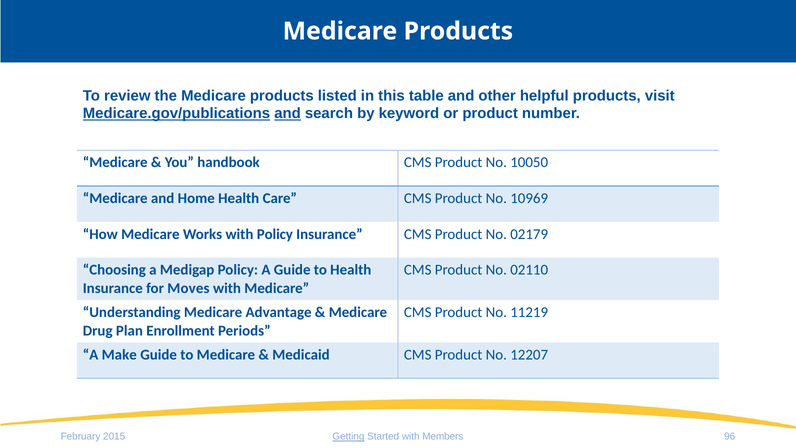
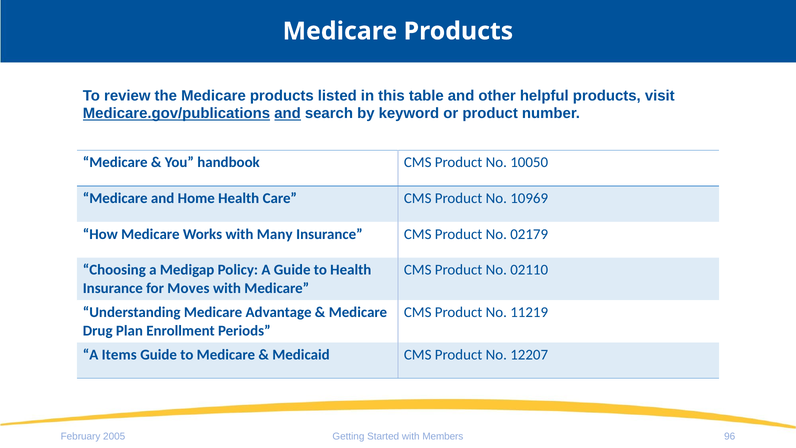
with Policy: Policy -> Many (275, 234)
Make: Make -> Items (119, 355)
2015: 2015 -> 2005 (114, 436)
Getting underline: present -> none (348, 436)
